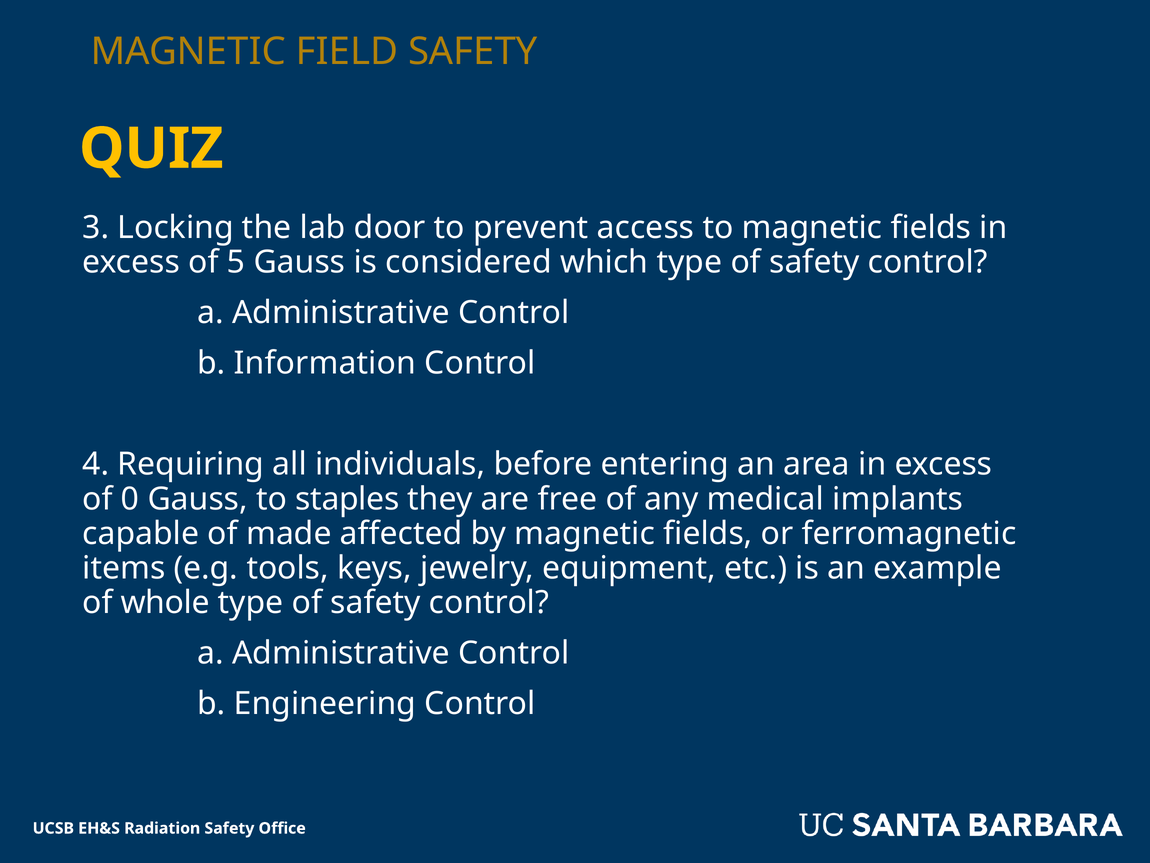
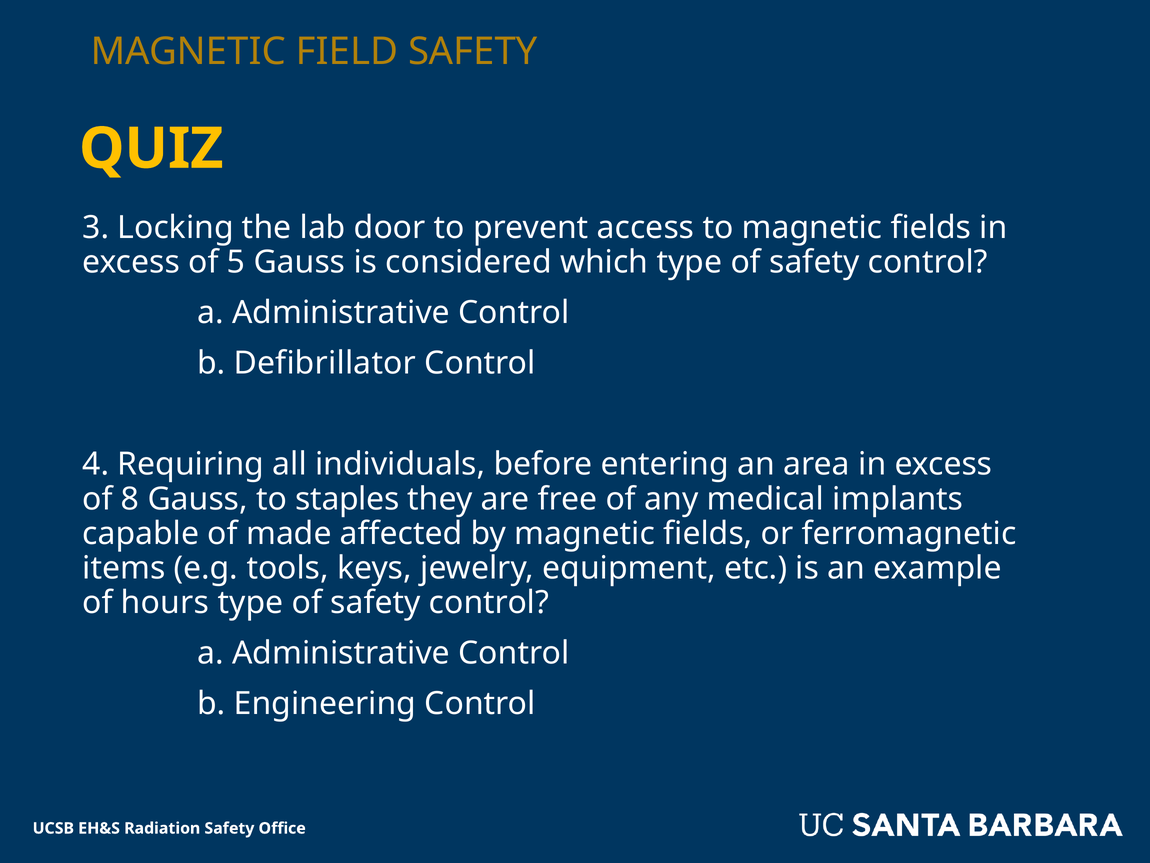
Information: Information -> Defibrillator (325, 363)
0: 0 -> 8 (130, 499)
whole: whole -> hours (165, 602)
